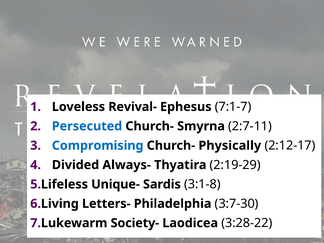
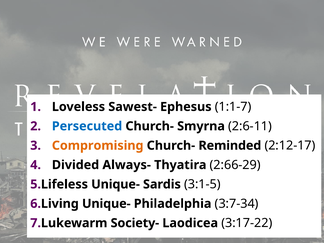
Revival-: Revival- -> Sawest- (133, 107)
7:1-7: 7:1-7 -> 1:1-7 (233, 107)
2:7-11: 2:7-11 -> 2:6-11 (250, 126)
Compromising colour: blue -> orange (98, 146)
Physically: Physically -> Reminded (230, 146)
2:19-29: 2:19-29 -> 2:66-29 (235, 165)
3:1-8: 3:1-8 -> 3:1-5 (202, 184)
Letters-: Letters- -> Unique- (106, 204)
3:7-30: 3:7-30 -> 3:7-34 (237, 204)
3:28-22: 3:28-22 -> 3:17-22 (247, 223)
